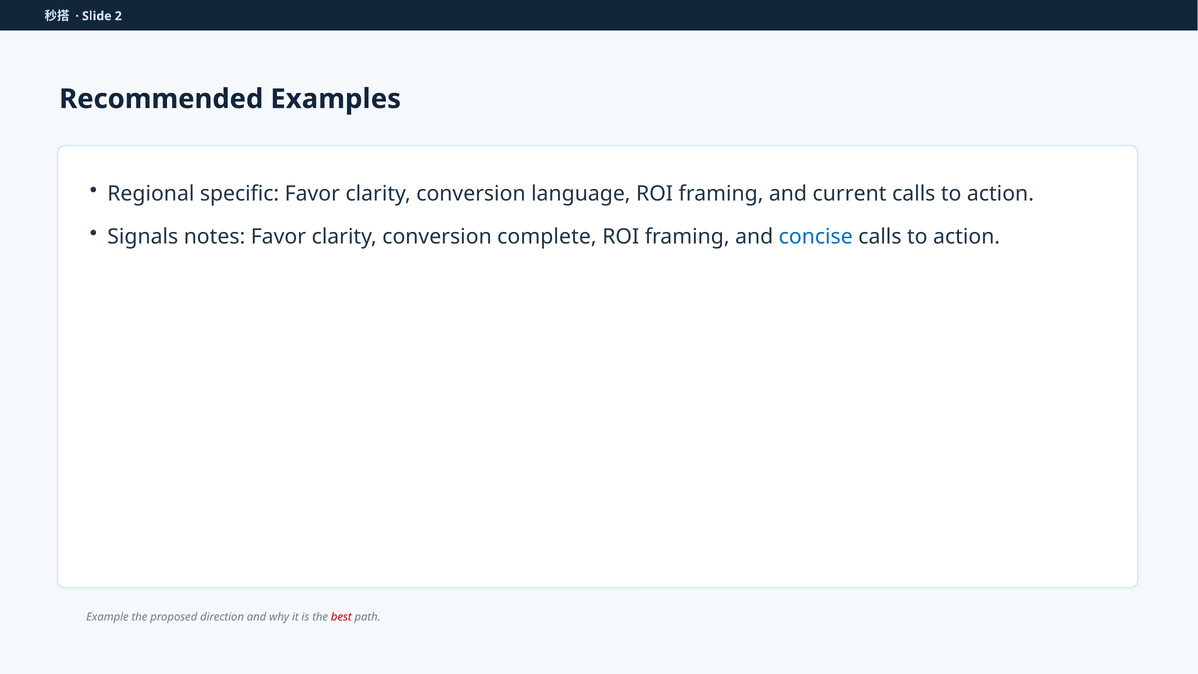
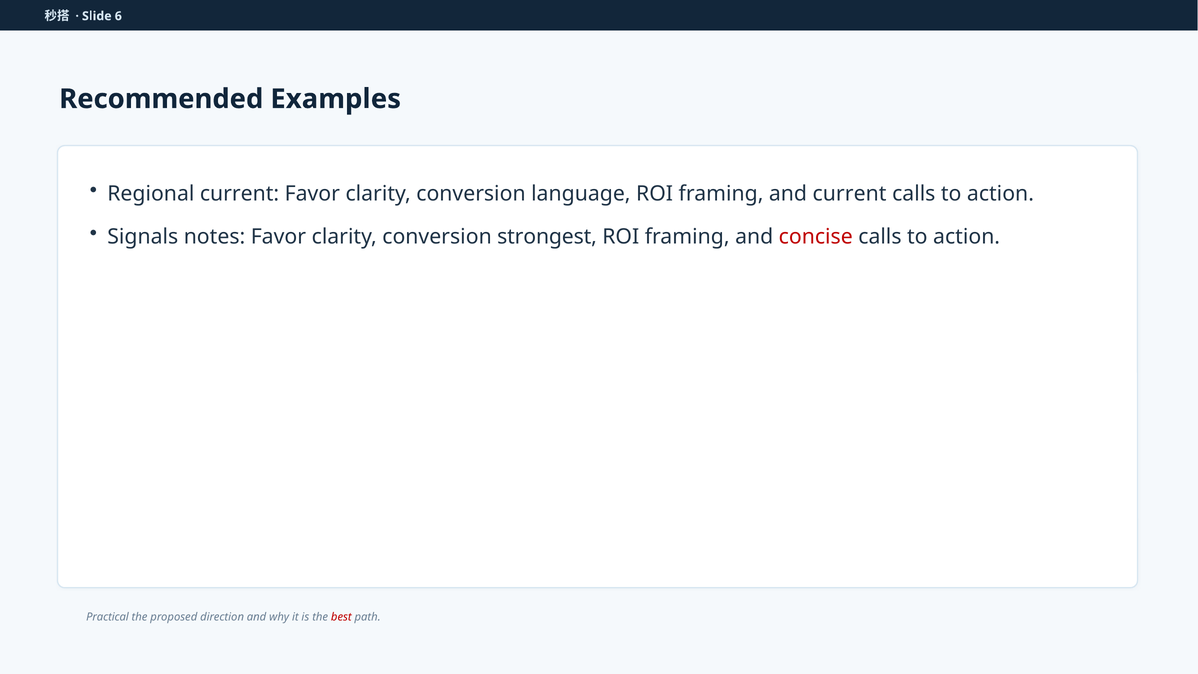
2: 2 -> 6 (118, 16)
Regional specific: specific -> current (240, 194)
complete: complete -> strongest (547, 237)
concise colour: blue -> red (816, 237)
Example: Example -> Practical (107, 617)
